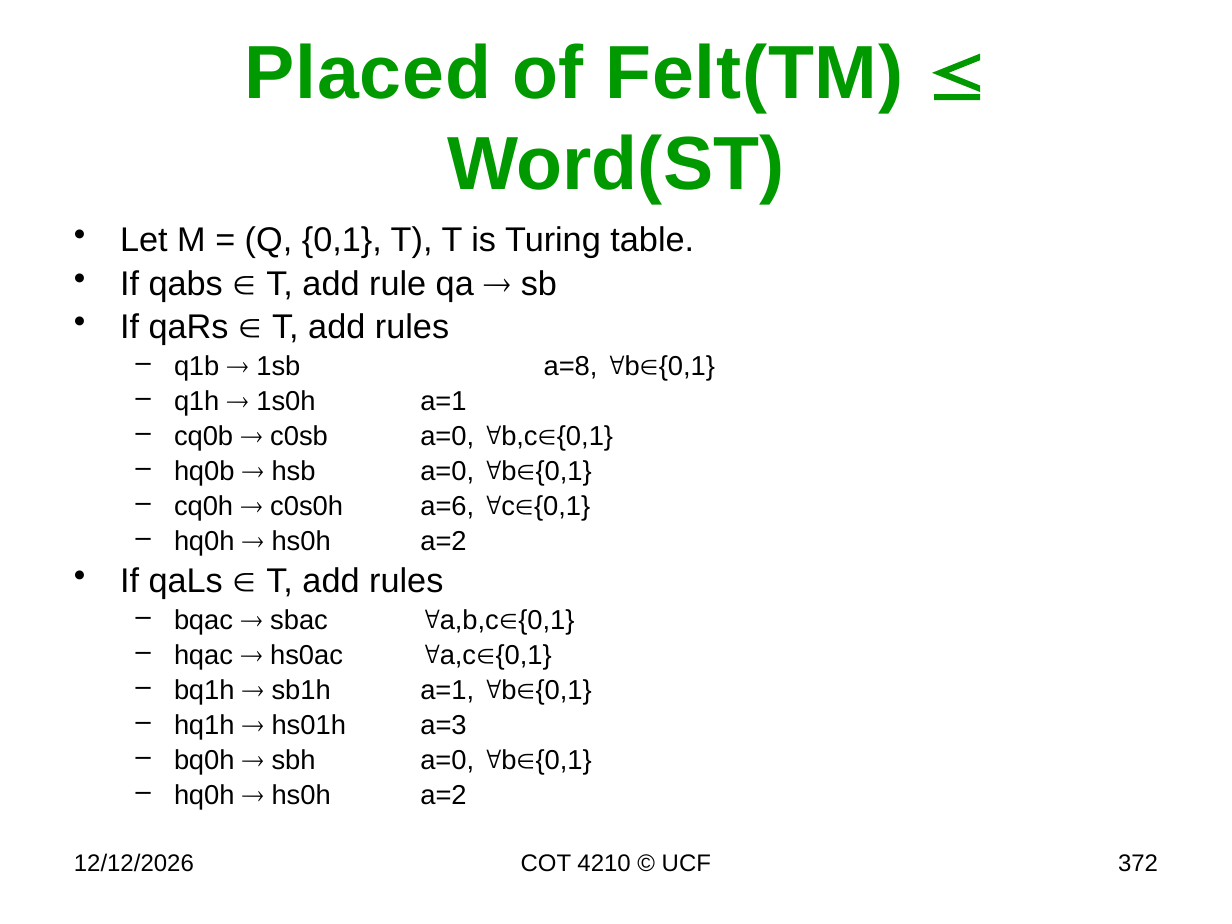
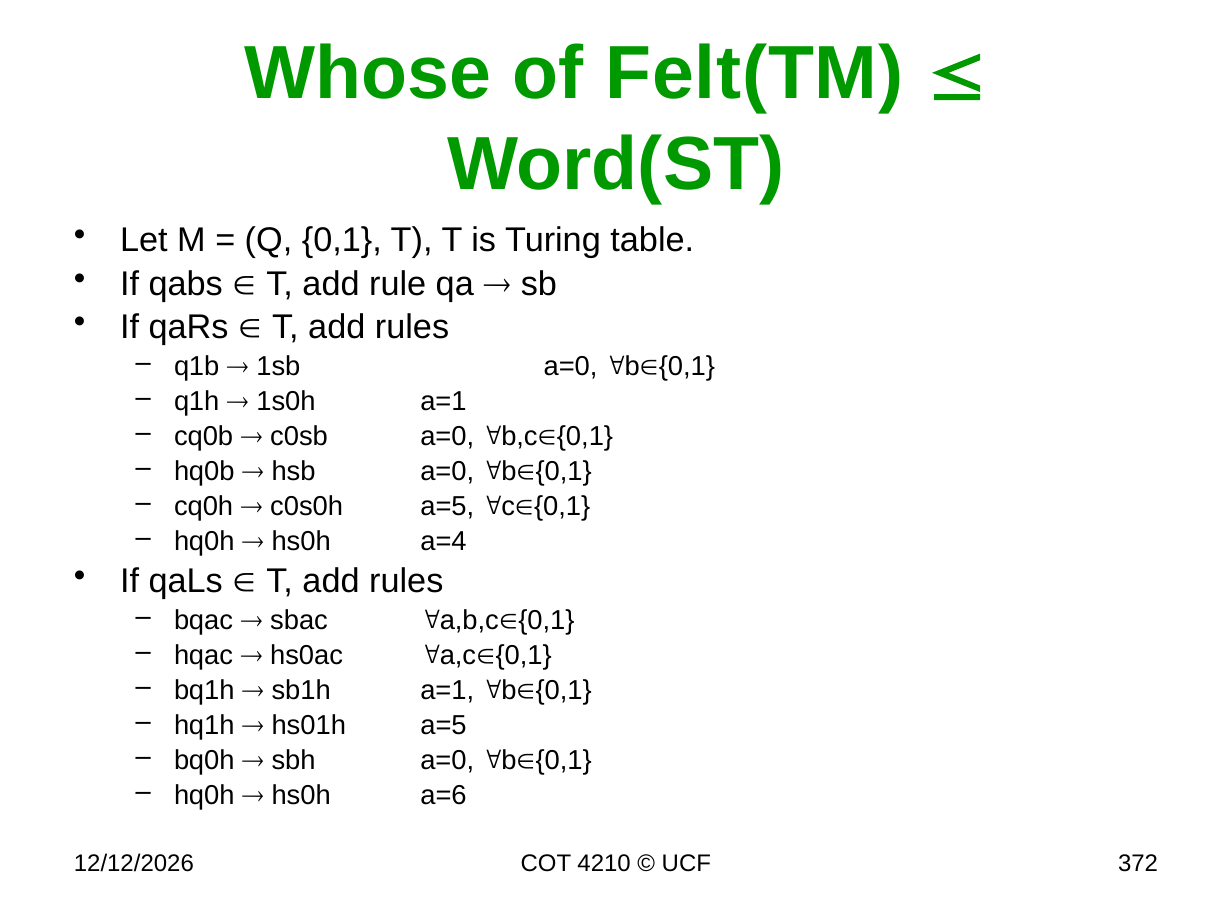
Placed: Placed -> Whose (368, 74)
1sb a=8: a=8 -> a=0 (571, 366)
c0s0h a=6: a=6 -> a=5 (447, 506)
a=2: a=2 -> a=4 (444, 541)
hs01h a=3: a=3 -> a=5 (444, 725)
a=2: a=2 -> a=6 (444, 795)
